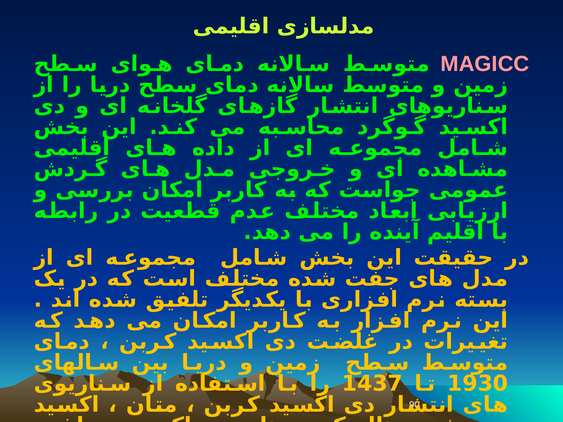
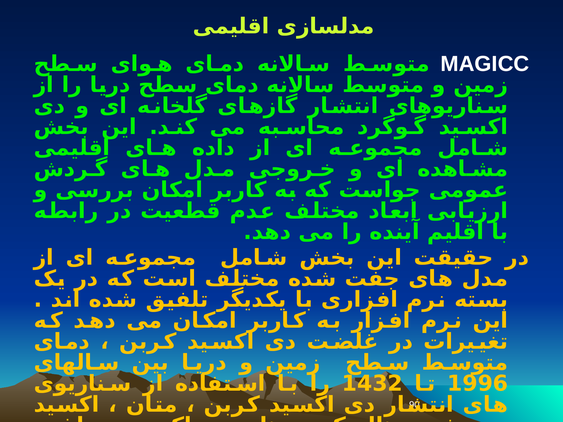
MAGICC colour: pink -> white (485, 64)
1437: 1437 -> 1432 (372, 384)
1930: 1930 -> 1996 (478, 384)
